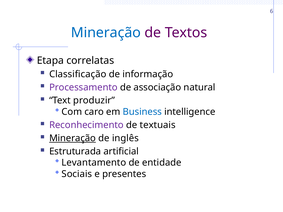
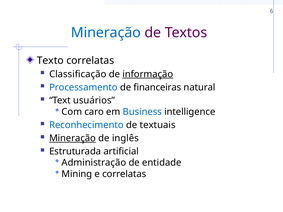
Etapa: Etapa -> Texto (50, 61)
informação underline: none -> present (148, 74)
Processamento colour: purple -> blue (83, 87)
associação: associação -> financeiras (157, 87)
produzir: produzir -> usuários (94, 101)
Reconhecimento colour: purple -> blue (86, 125)
Levantamento: Levantamento -> Administração (94, 163)
Sociais: Sociais -> Mining (77, 174)
e presentes: presentes -> correlatas (124, 174)
